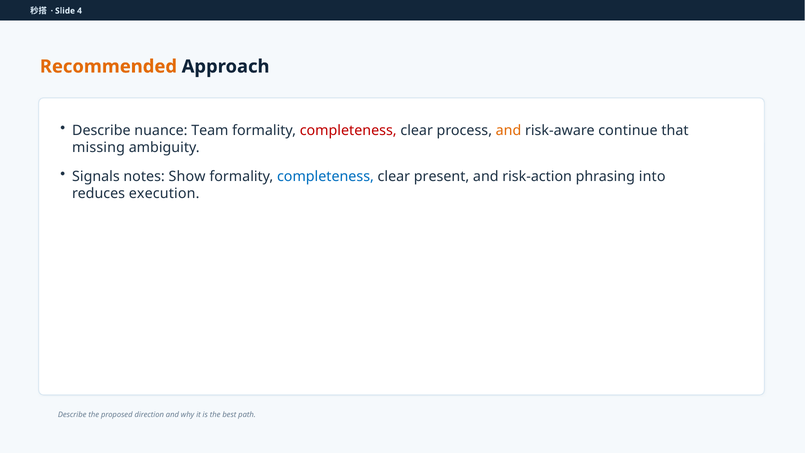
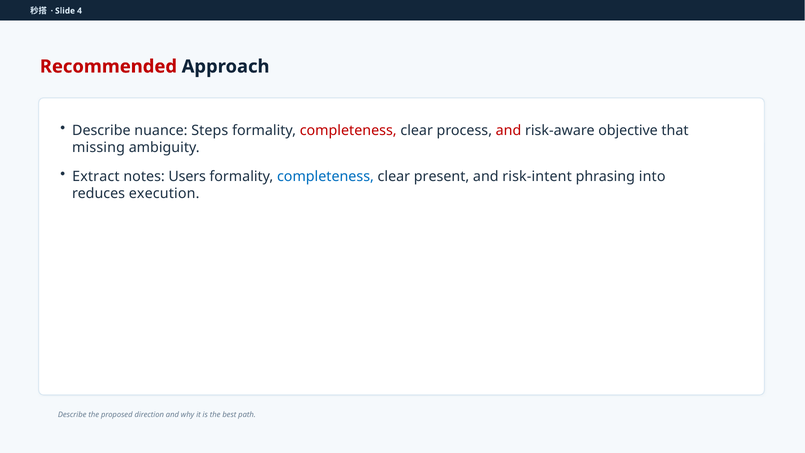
Recommended colour: orange -> red (108, 67)
Team: Team -> Steps (210, 130)
and colour: orange -> red (509, 130)
continue: continue -> objective (628, 130)
Signals: Signals -> Extract (96, 176)
Show: Show -> Users (187, 176)
risk-action: risk-action -> risk-intent (537, 176)
